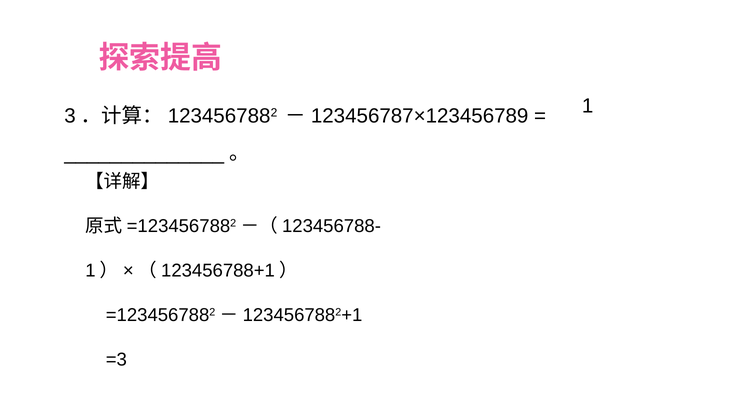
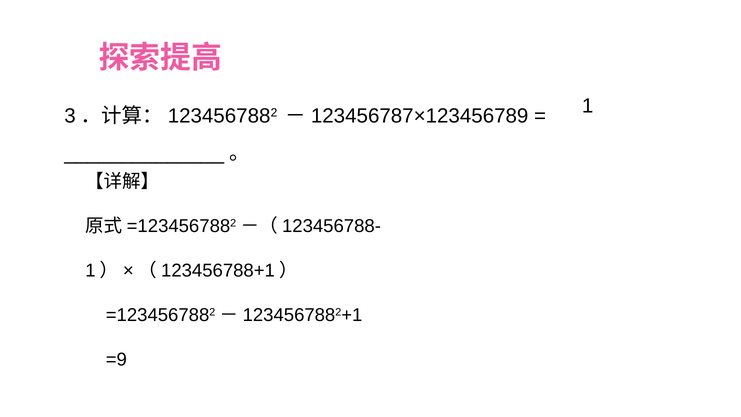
=3: =3 -> =9 (116, 360)
